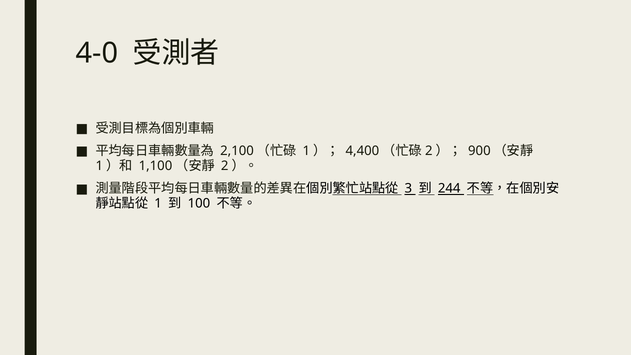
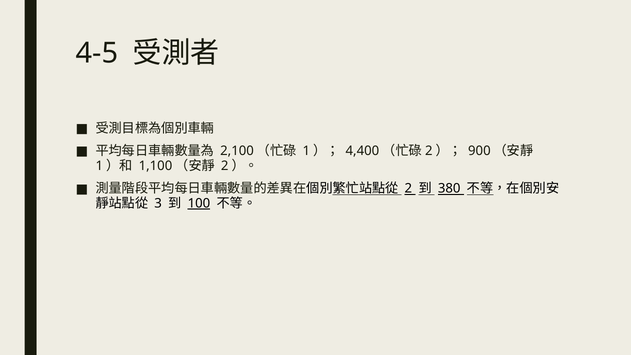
4-0: 4-0 -> 4-5 (97, 53)
3: 3 -> 2 (408, 188)
244: 244 -> 380 (449, 188)
1: 1 -> 3 (158, 203)
100 underline: none -> present (199, 203)
